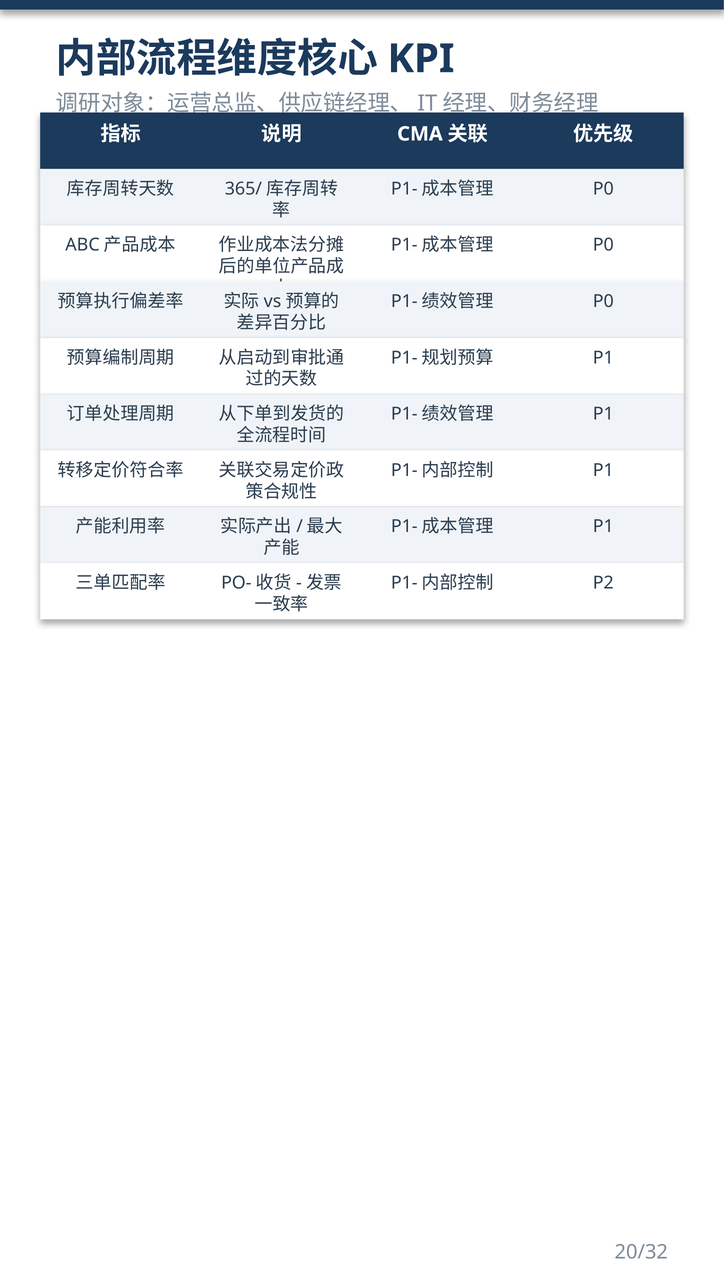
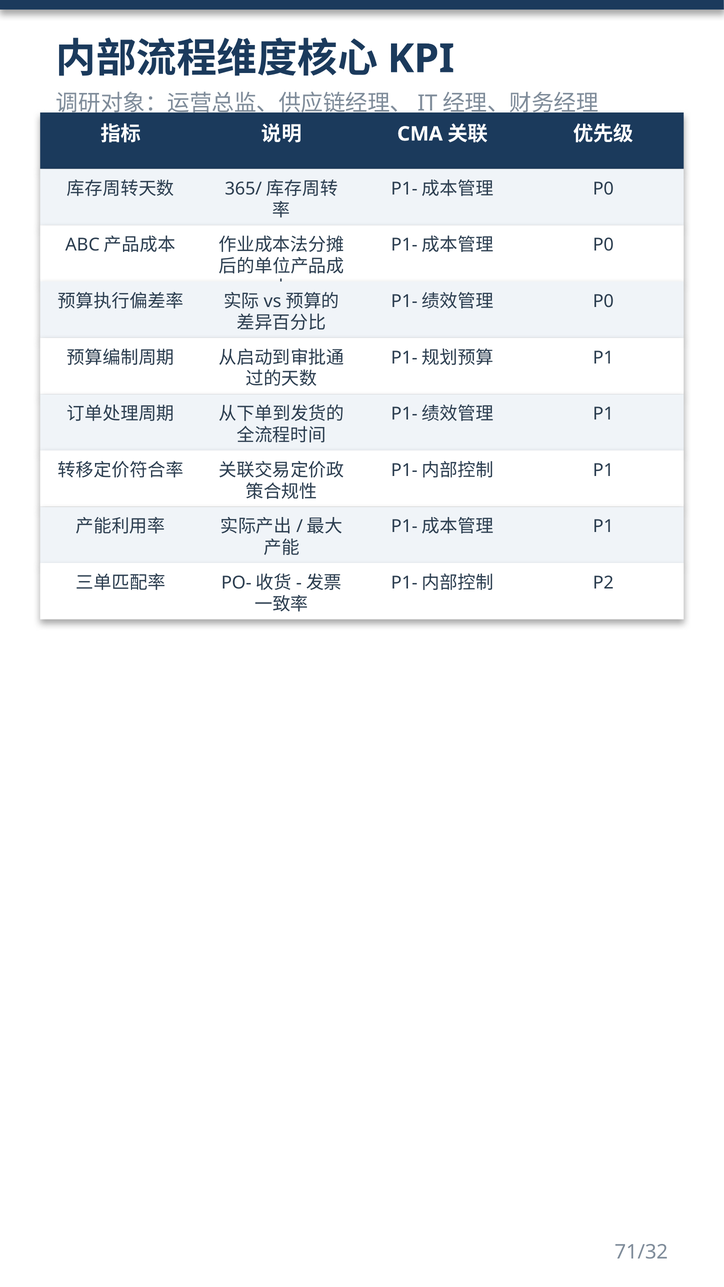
20/32: 20/32 -> 71/32 (641, 1252)
